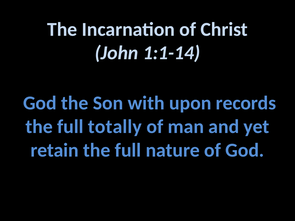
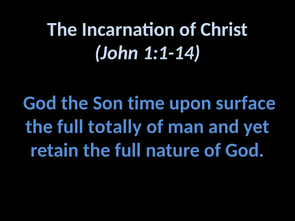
with: with -> time (146, 103)
records: records -> surface (246, 103)
